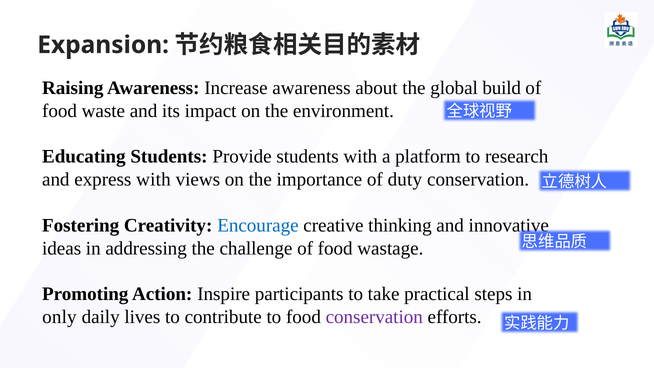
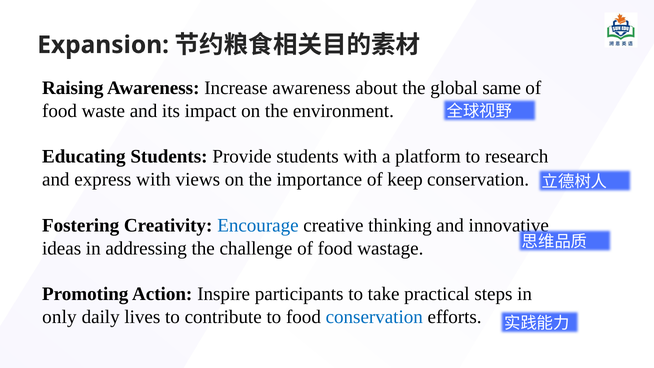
build: build -> same (502, 88)
duty: duty -> keep (405, 180)
conservation colour: purple -> blue (374, 317)
